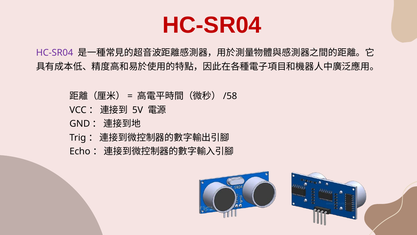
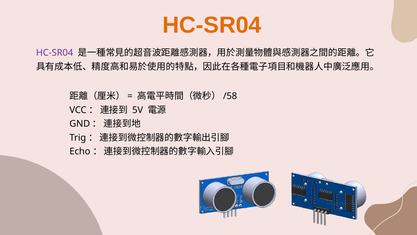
HC-SR04 colour: red -> orange (212, 25)
